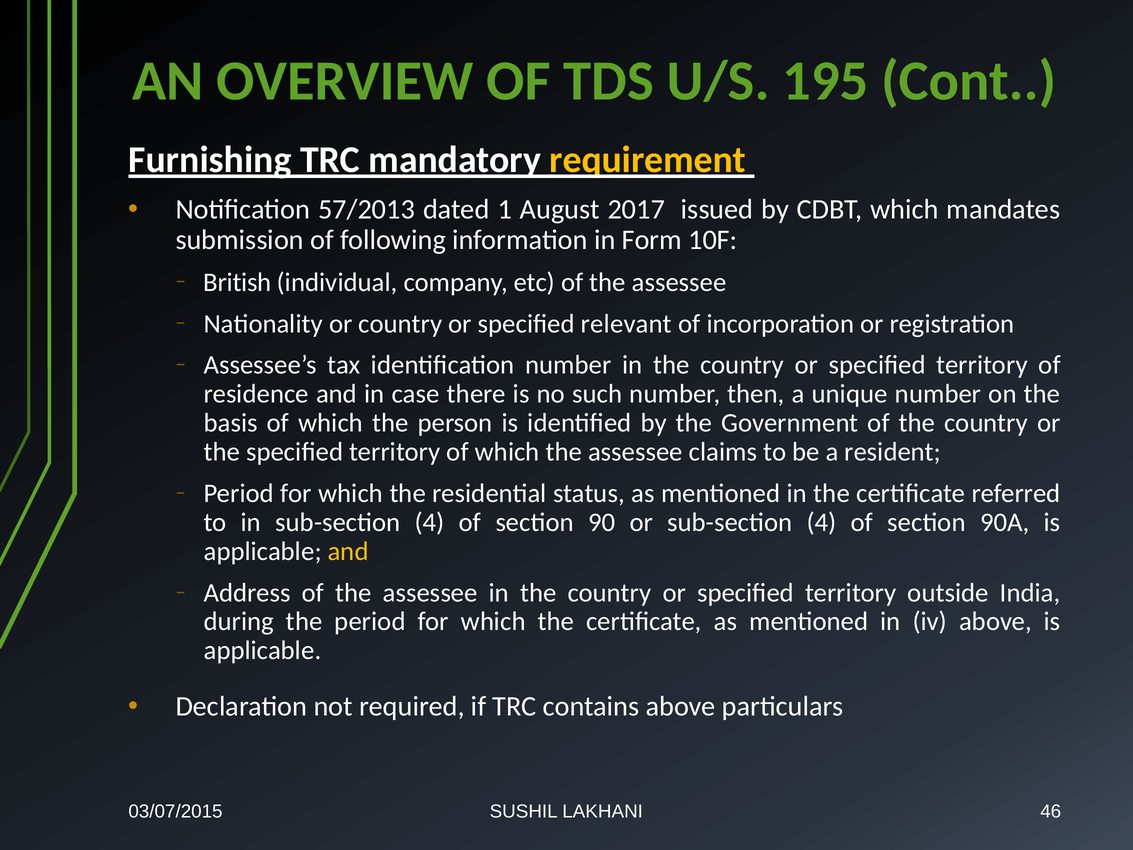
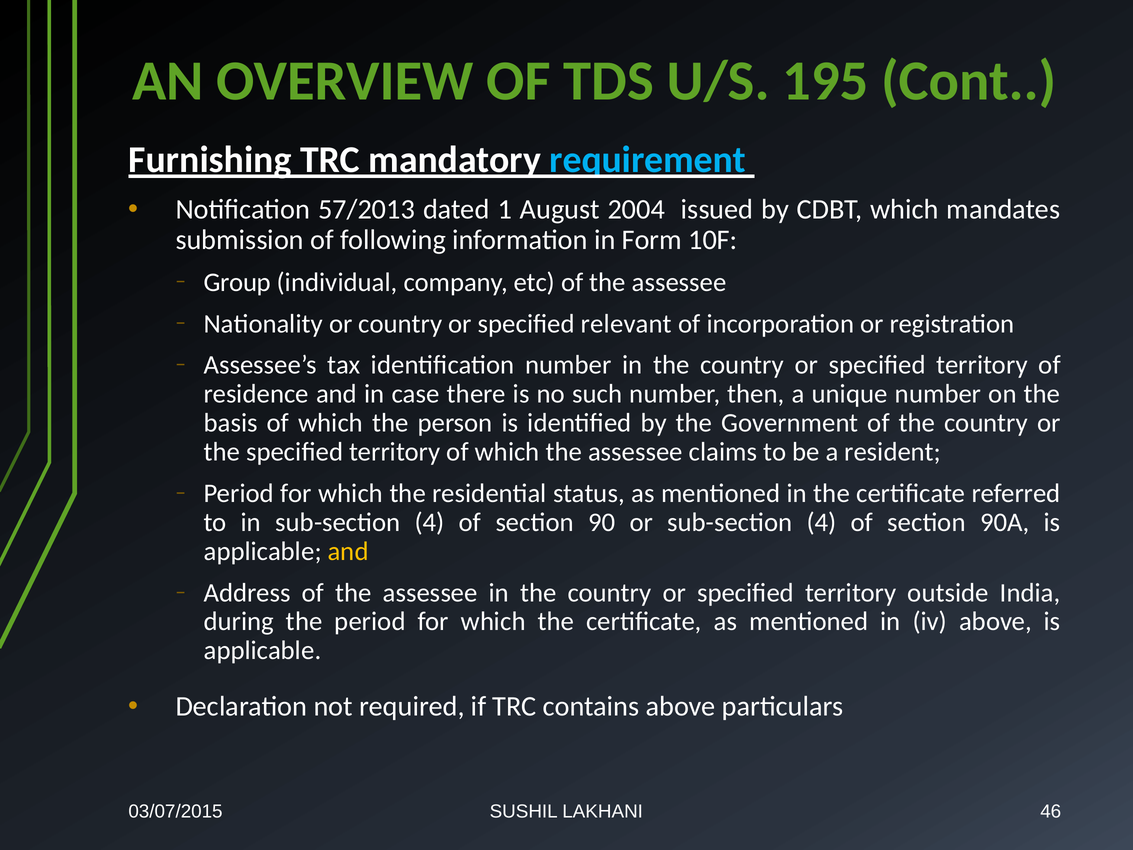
requirement colour: yellow -> light blue (648, 160)
2017: 2017 -> 2004 (636, 209)
British: British -> Group (237, 282)
